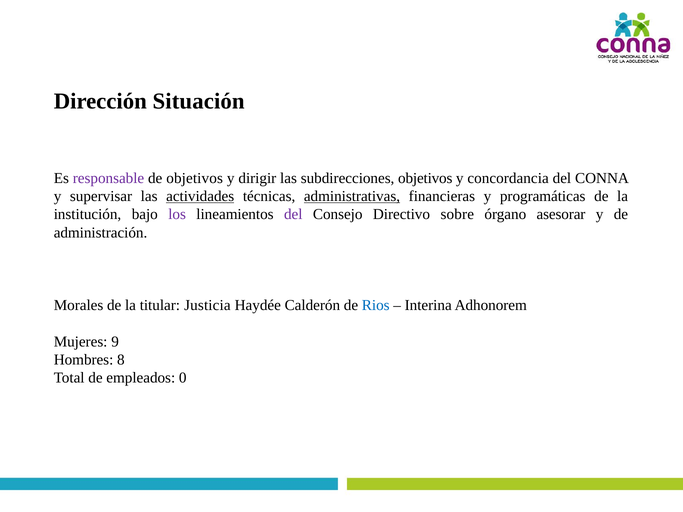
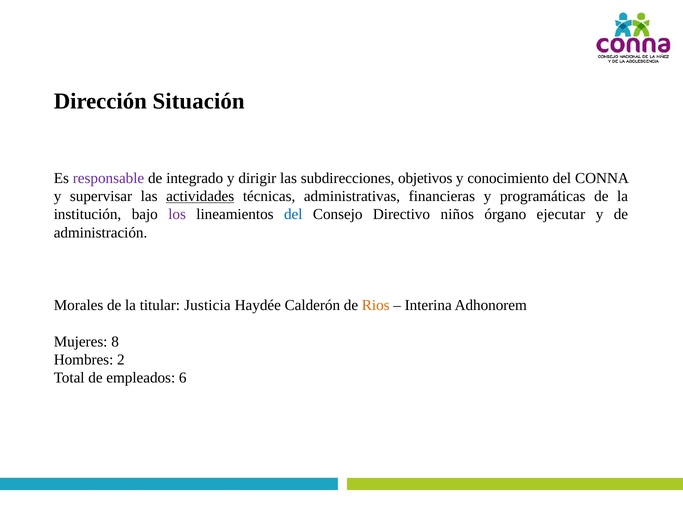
de objetivos: objetivos -> integrado (195, 178)
concordancia: concordancia -> conocimiento (508, 178)
administrativas underline: present -> none (352, 196)
del colour: purple -> blue (293, 214)
sobre: sobre -> niños (457, 214)
asesorar: asesorar -> ejecutar (561, 214)
Rios colour: blue -> orange (376, 305)
9: 9 -> 8 (115, 342)
8: 8 -> 2 (121, 360)
0: 0 -> 6 (183, 378)
